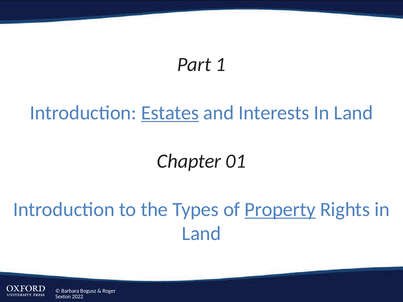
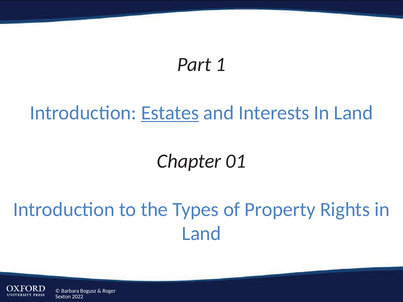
Property underline: present -> none (280, 210)
